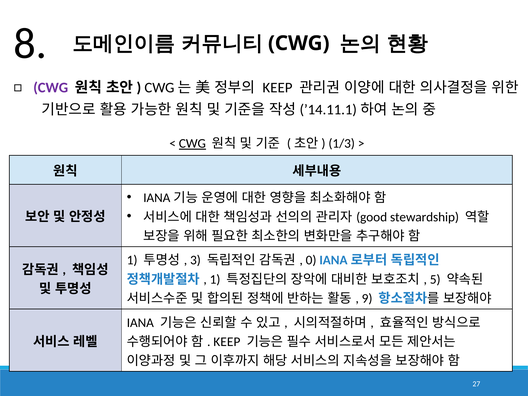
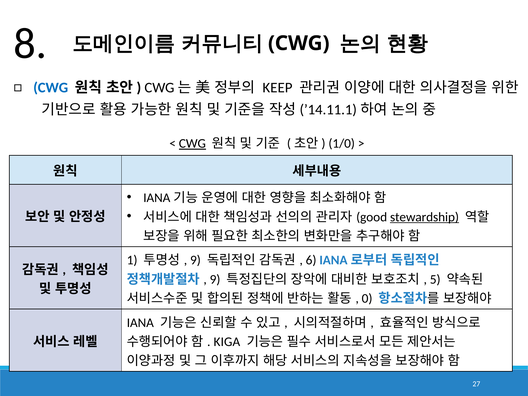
CWG colour: purple -> blue (51, 88)
1/3: 1/3 -> 1/0 (342, 143)
stewardship underline: none -> present (424, 217)
3: 3 -> 9 (195, 260)
0: 0 -> 6 (311, 260)
1: 1 -> 9 (215, 279)
9: 9 -> 0 (367, 299)
KEEP: KEEP -> KIGA (227, 342)
